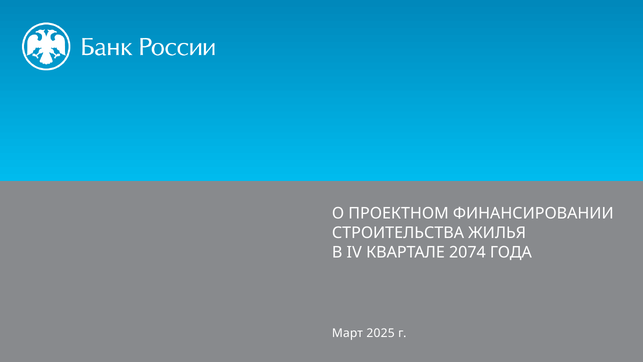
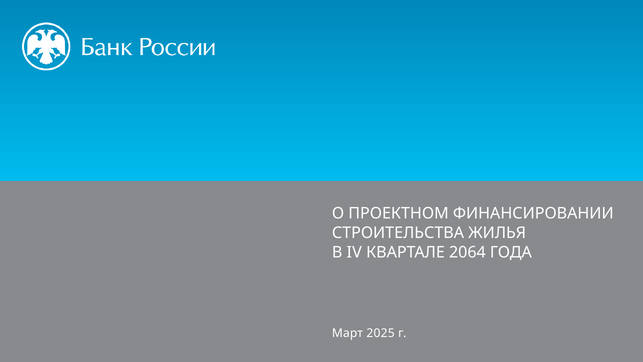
2074: 2074 -> 2064 (467, 252)
